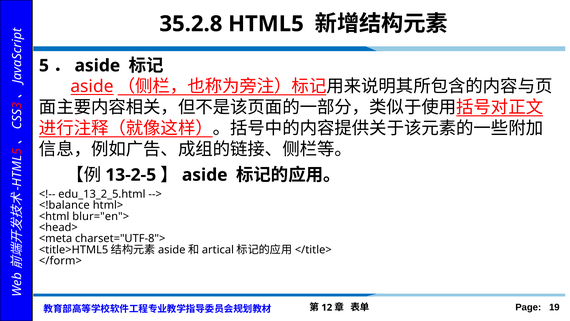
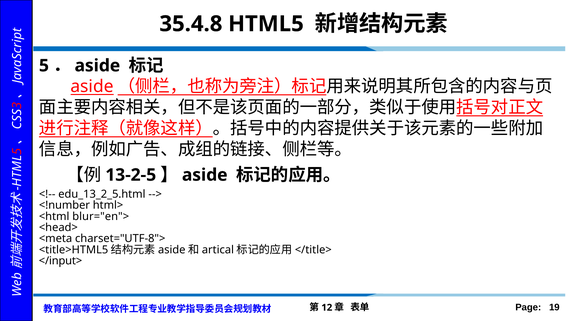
35.2.8: 35.2.8 -> 35.4.8 (191, 24)
<!balance: <!balance -> <!number (64, 205)
</form>: </form> -> </input> (61, 260)
